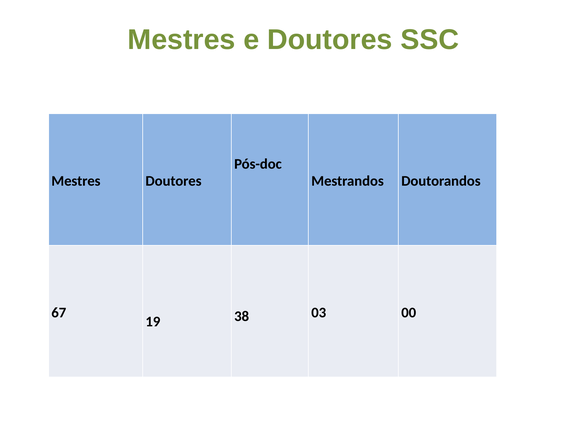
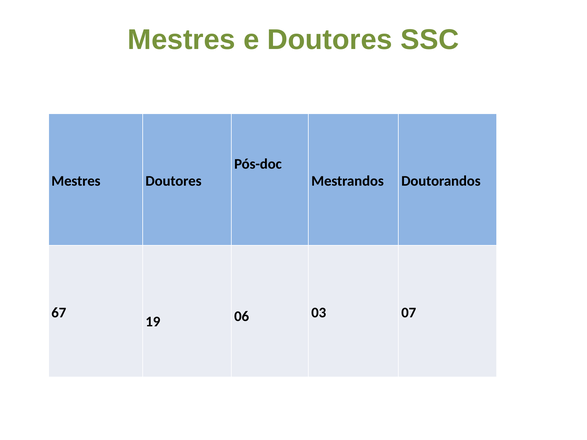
38: 38 -> 06 (242, 316)
00: 00 -> 07 (409, 313)
